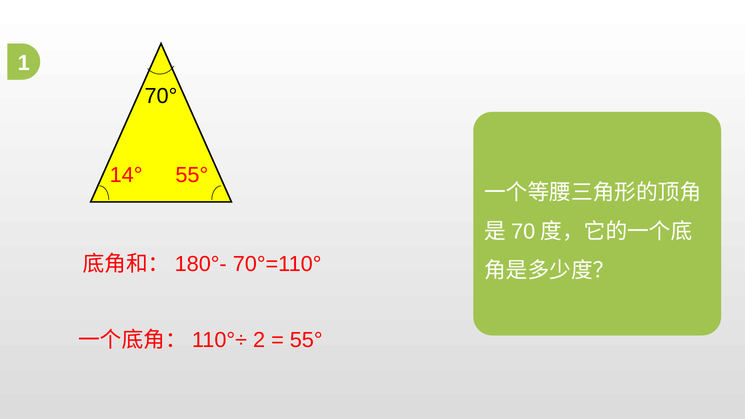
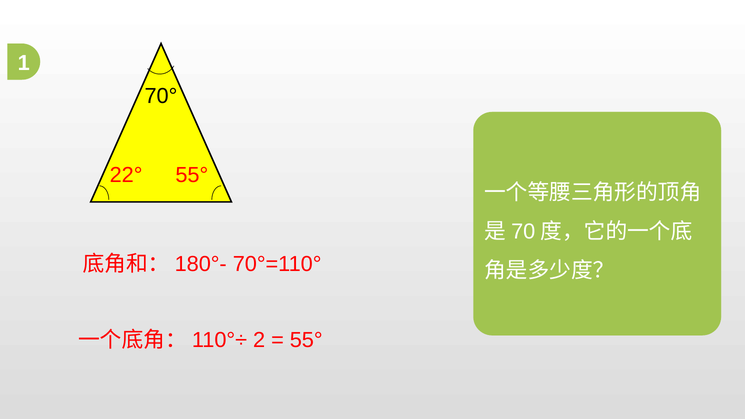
14°: 14° -> 22° (126, 175)
